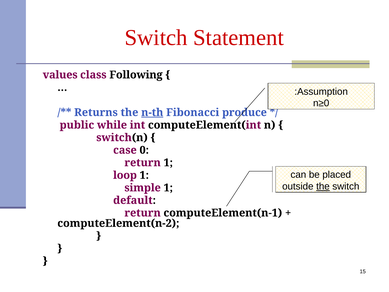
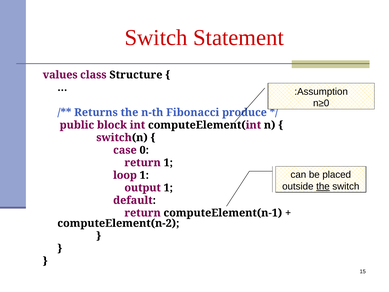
Following: Following -> Structure (136, 75)
n-th underline: present -> none (152, 112)
while: while -> block (112, 125)
simple: simple -> output (143, 188)
